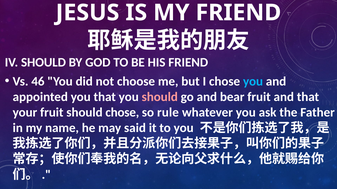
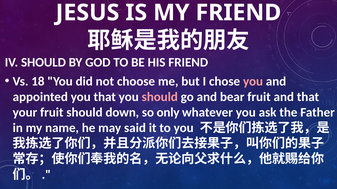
46: 46 -> 18 (38, 82)
you colour: light blue -> pink (253, 82)
should chose: chose -> down (122, 113)
rule: rule -> only (168, 113)
